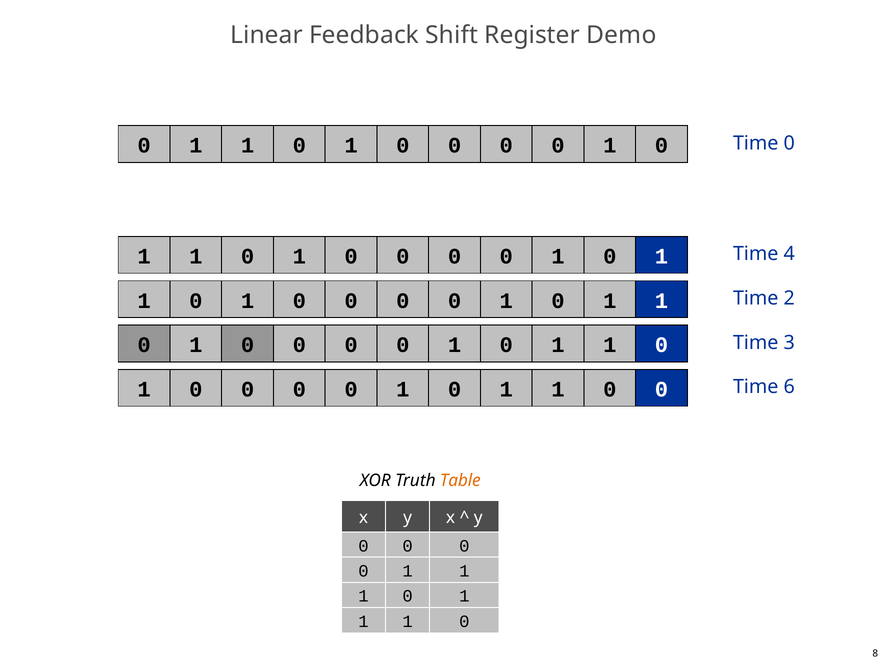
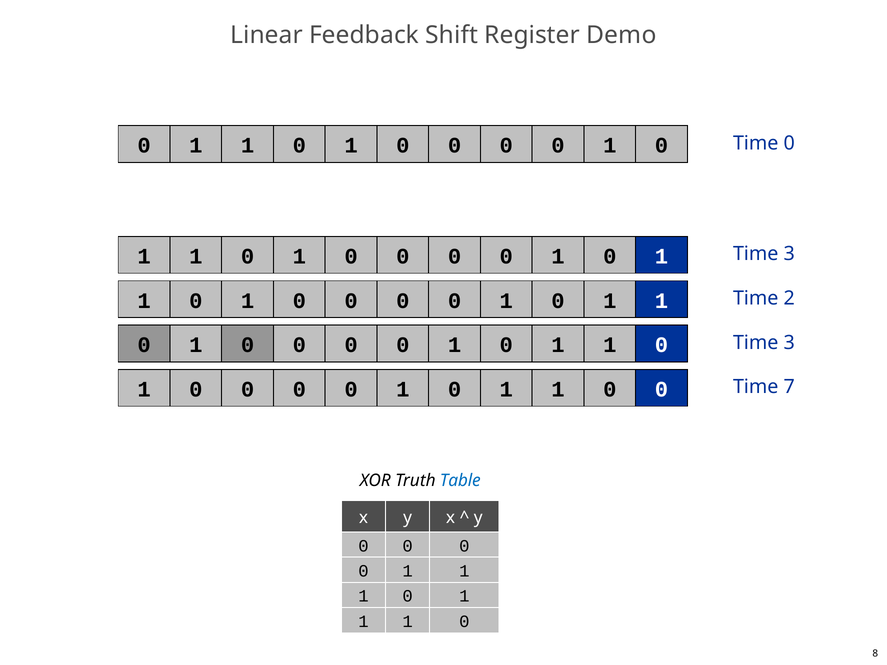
4: 4 -> 3 (789, 254)
6: 6 -> 7 (789, 387)
Table colour: orange -> blue (460, 481)
